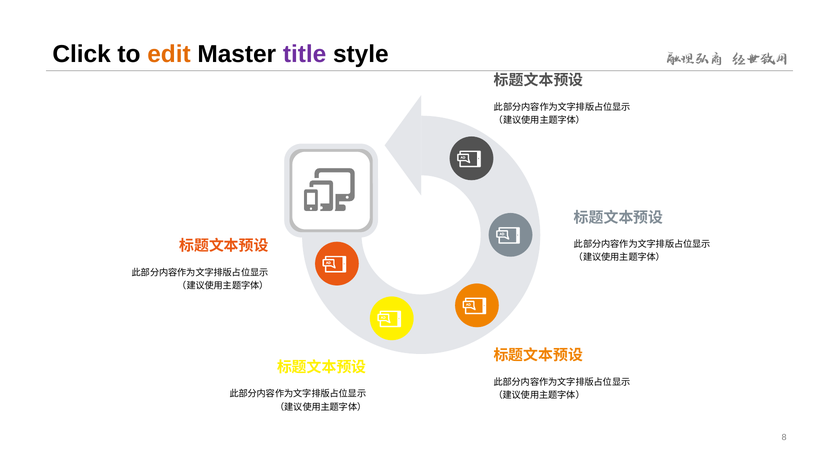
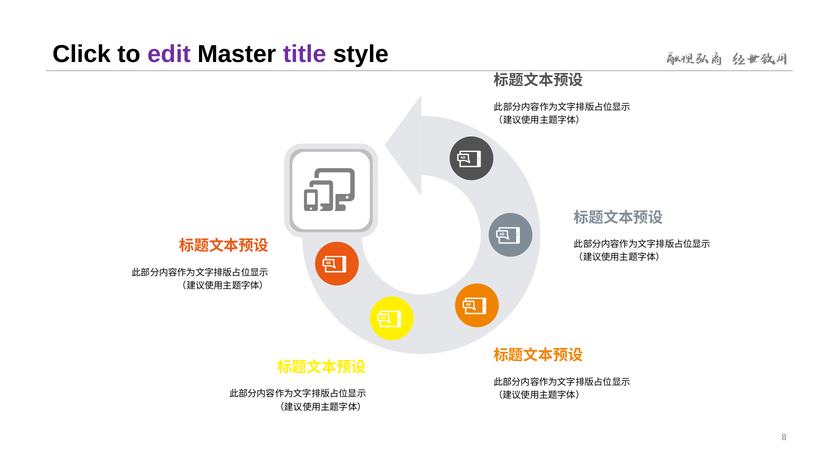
edit colour: orange -> purple (169, 54)
